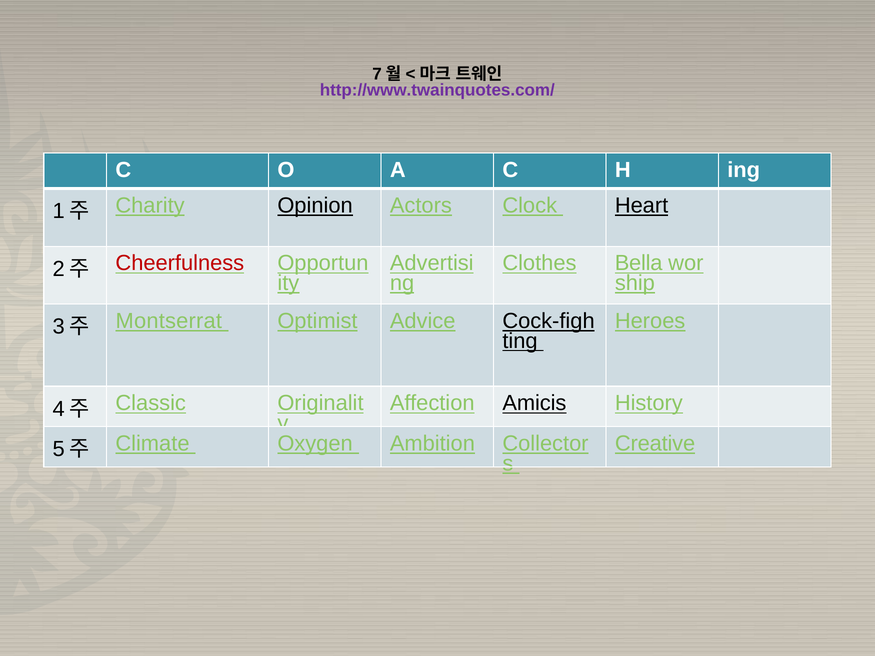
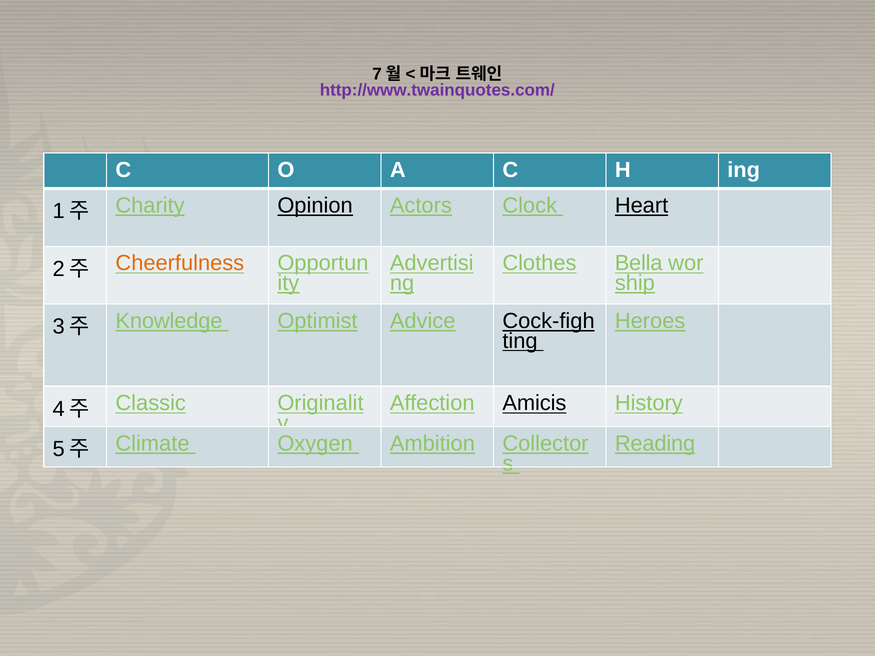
Cheerfulness colour: red -> orange (180, 263)
Montserrat: Montserrat -> Knowledge (169, 321)
Creative: Creative -> Reading (655, 444)
